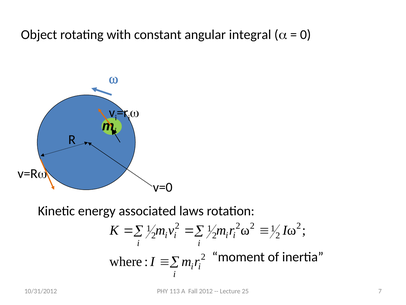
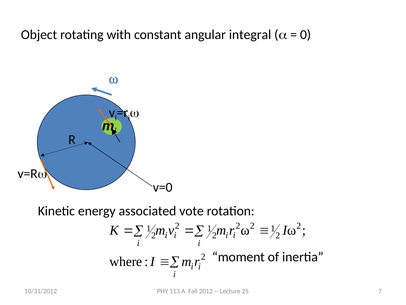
laws: laws -> vote (192, 211)
